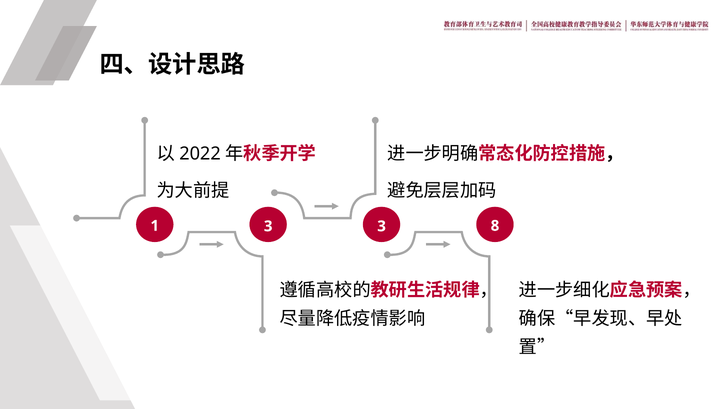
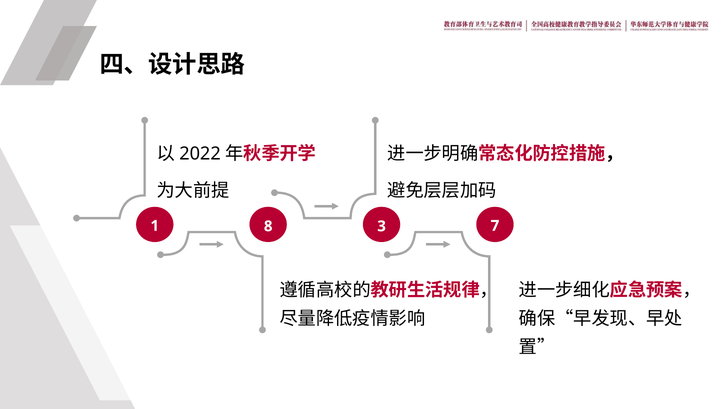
1 3: 3 -> 8 (268, 226)
8: 8 -> 7 (495, 226)
